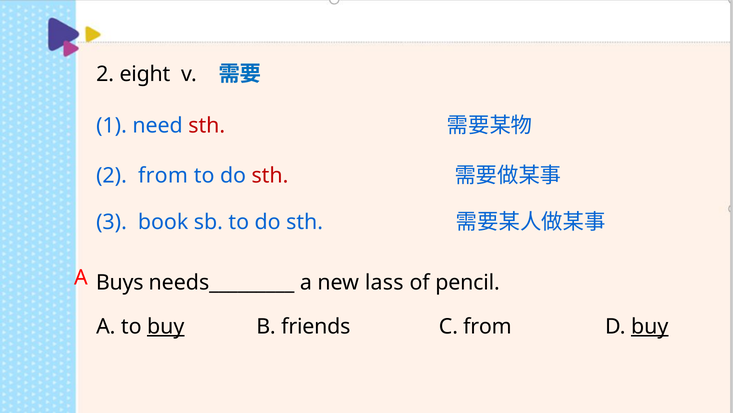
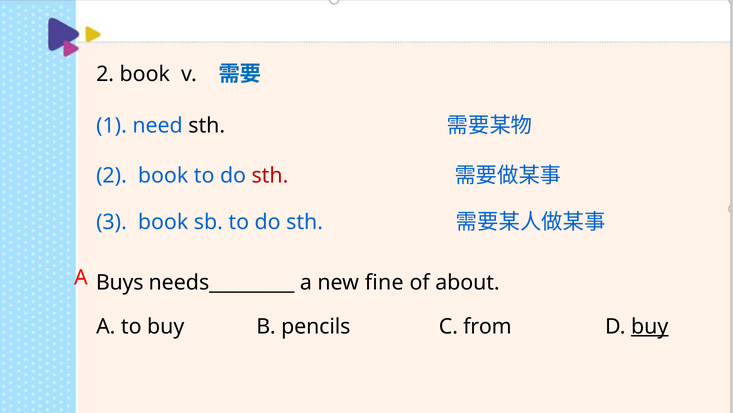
eight: eight -> book (145, 74)
sth colour: red -> black (207, 125)
from: from -> book (163, 175)
lass: lass -> fine (384, 282)
pencil: pencil -> about (467, 282)
buy underline: present -> none (166, 326)
friends: friends -> pencils (316, 326)
